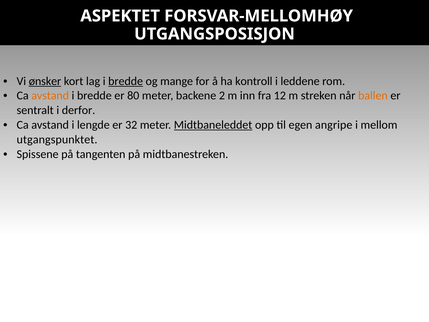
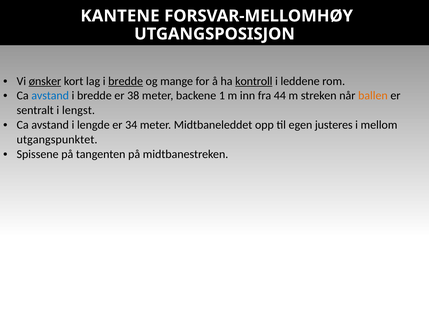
ASPEKTET: ASPEKTET -> KANTENE (120, 16)
kontroll underline: none -> present (254, 81)
avstand colour: orange -> blue (50, 96)
80: 80 -> 38 (133, 96)
2: 2 -> 1 (222, 96)
12: 12 -> 44 (280, 96)
derfor: derfor -> lengst (79, 110)
32: 32 -> 34 (131, 125)
Midtbaneleddet underline: present -> none (213, 125)
angripe: angripe -> justeres (334, 125)
